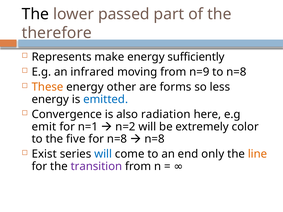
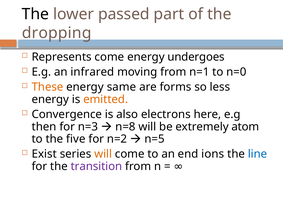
therefore: therefore -> dropping (57, 33)
Represents make: make -> come (109, 57)
sufficiently: sufficiently -> undergoes (196, 57)
n=9: n=9 -> n=1 (199, 72)
to n=8: n=8 -> n=0 (236, 72)
other: other -> same (121, 87)
emitted colour: blue -> orange (106, 99)
radiation: radiation -> electrons (166, 115)
emit: emit -> then (44, 127)
n=1: n=1 -> n=3 (88, 127)
n=2: n=2 -> n=8 (125, 127)
color: color -> atom (245, 127)
for n=8: n=8 -> n=2 (117, 139)
n=8: n=8 -> n=5 (155, 139)
will colour: blue -> orange (103, 154)
only: only -> ions (213, 154)
line colour: orange -> blue (258, 154)
